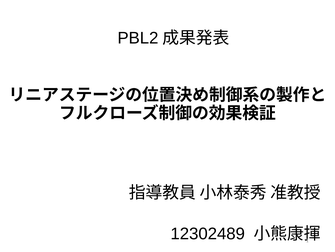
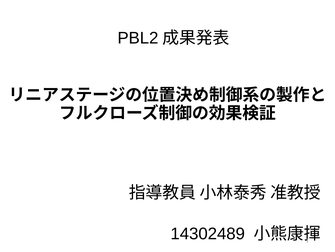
12302489: 12302489 -> 14302489 (208, 233)
